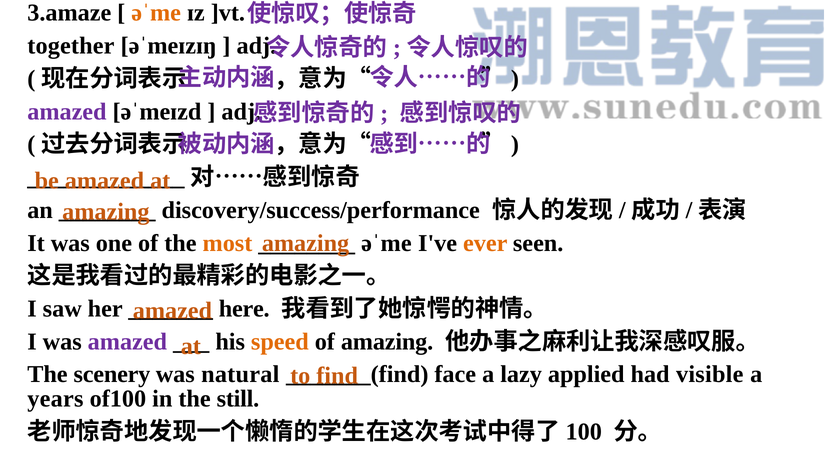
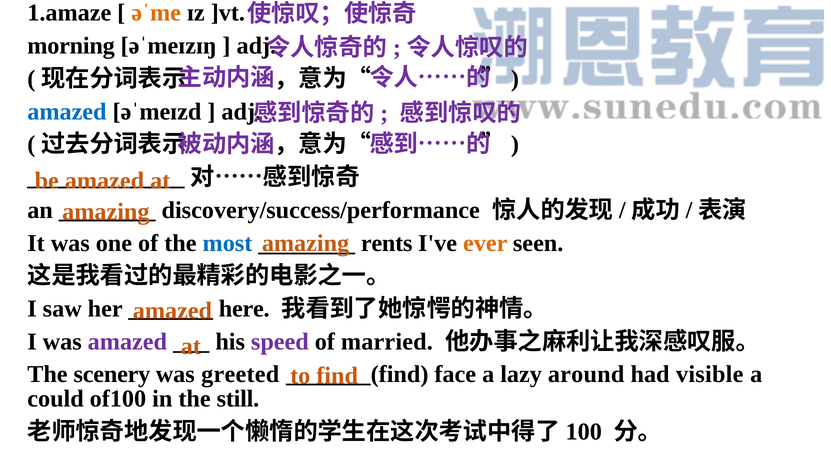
3.amaze: 3.amaze -> 1.amaze (69, 13)
together: together -> morning (71, 46)
amazed colour: purple -> blue (67, 112)
most colour: orange -> blue (227, 243)
əˈme: əˈme -> rents (387, 243)
speed colour: orange -> purple (280, 342)
of amazing: amazing -> married (387, 342)
natural: natural -> greeted (240, 375)
applied: applied -> around (586, 375)
years: years -> could (56, 399)
